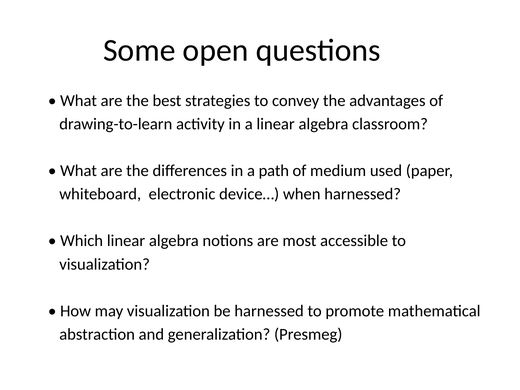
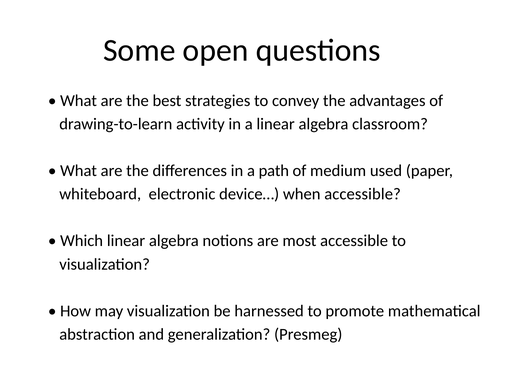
when harnessed: harnessed -> accessible (363, 194)
